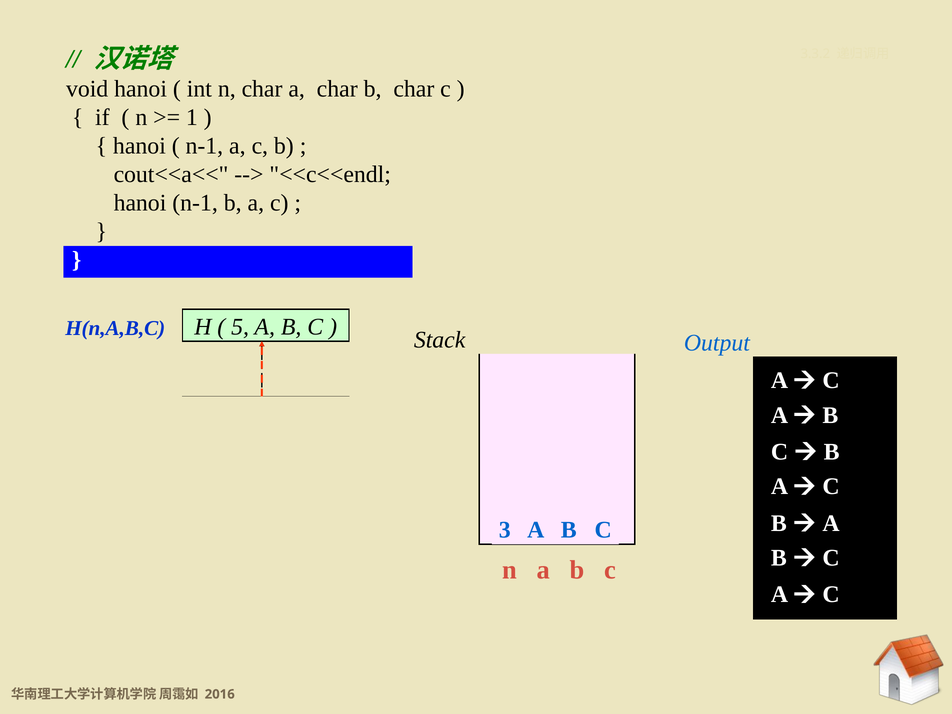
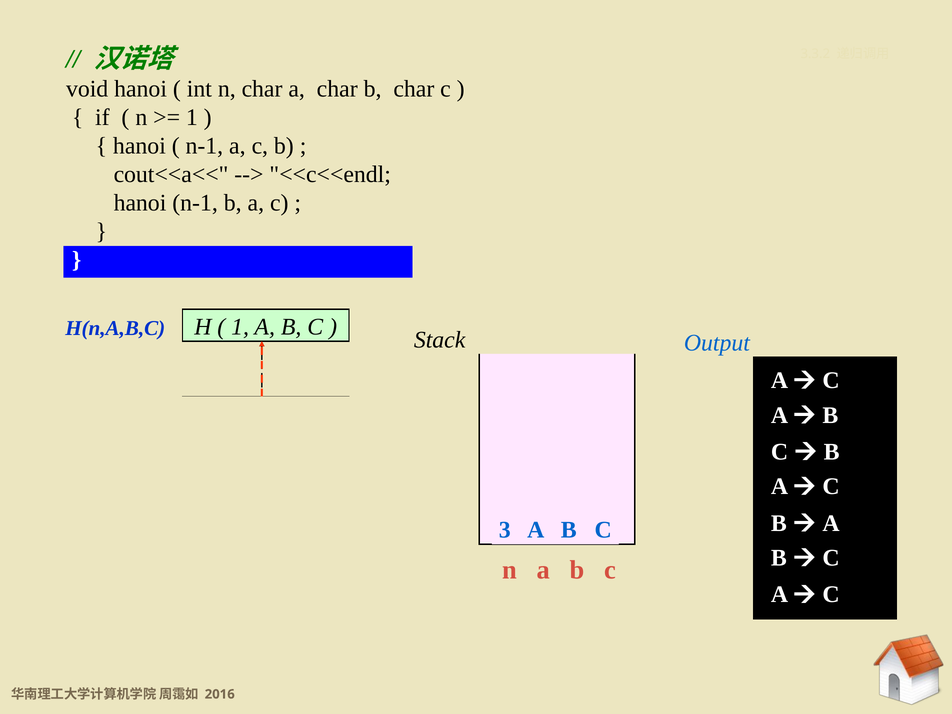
5: 5 -> 1 (240, 327)
